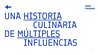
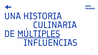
HISTORIA underline: present -> none (43, 16)
